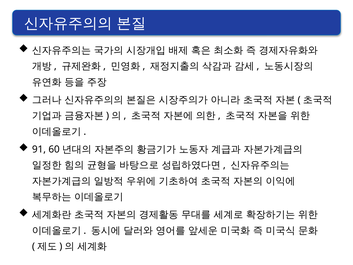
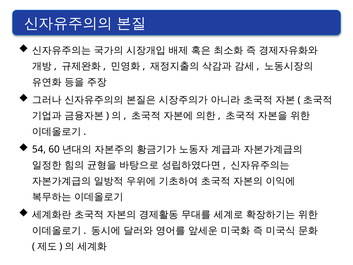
91: 91 -> 54 (39, 149)
